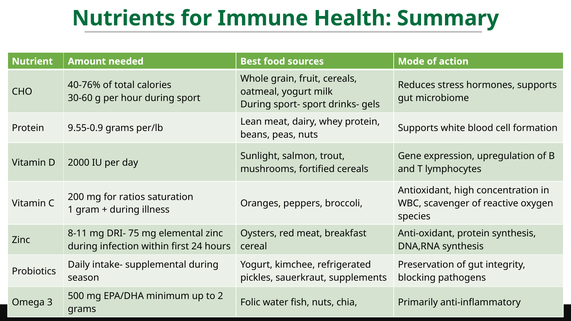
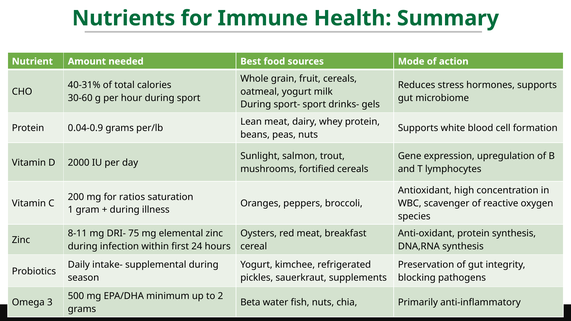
40-76%: 40-76% -> 40-31% (84, 85)
9.55-0.9: 9.55-0.9 -> 0.04-0.9 (85, 128)
Folic: Folic -> Beta (250, 303)
